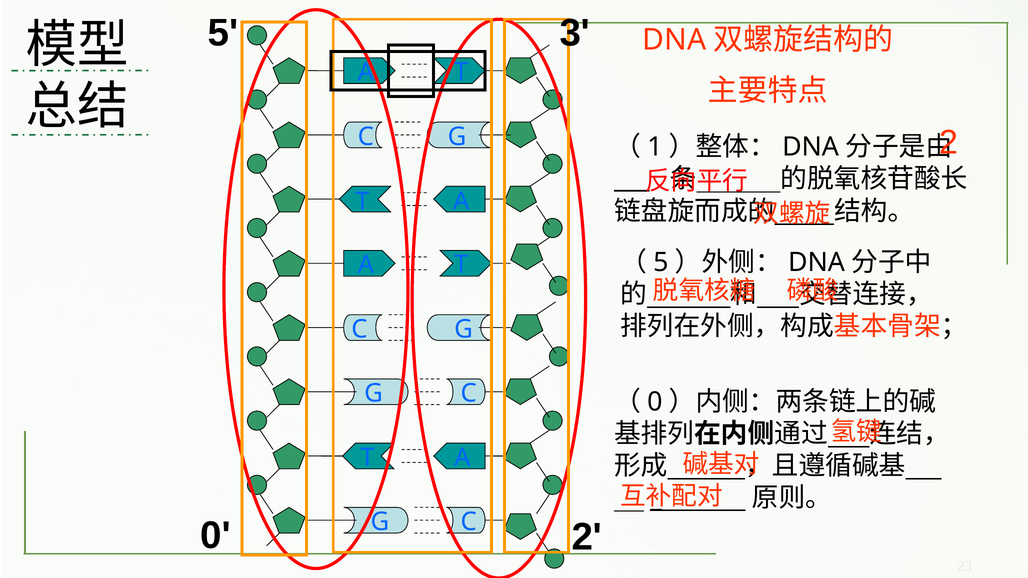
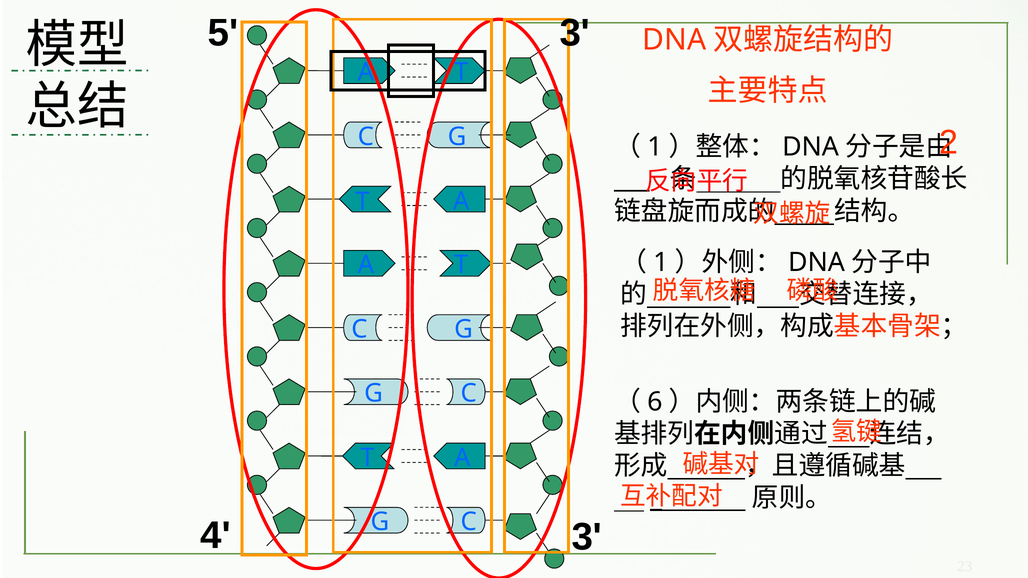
5: 5 -> 1 (661, 262)
0: 0 -> 6 (655, 402)
0: 0 -> 4 (216, 536)
2: 2 -> 3 (587, 537)
